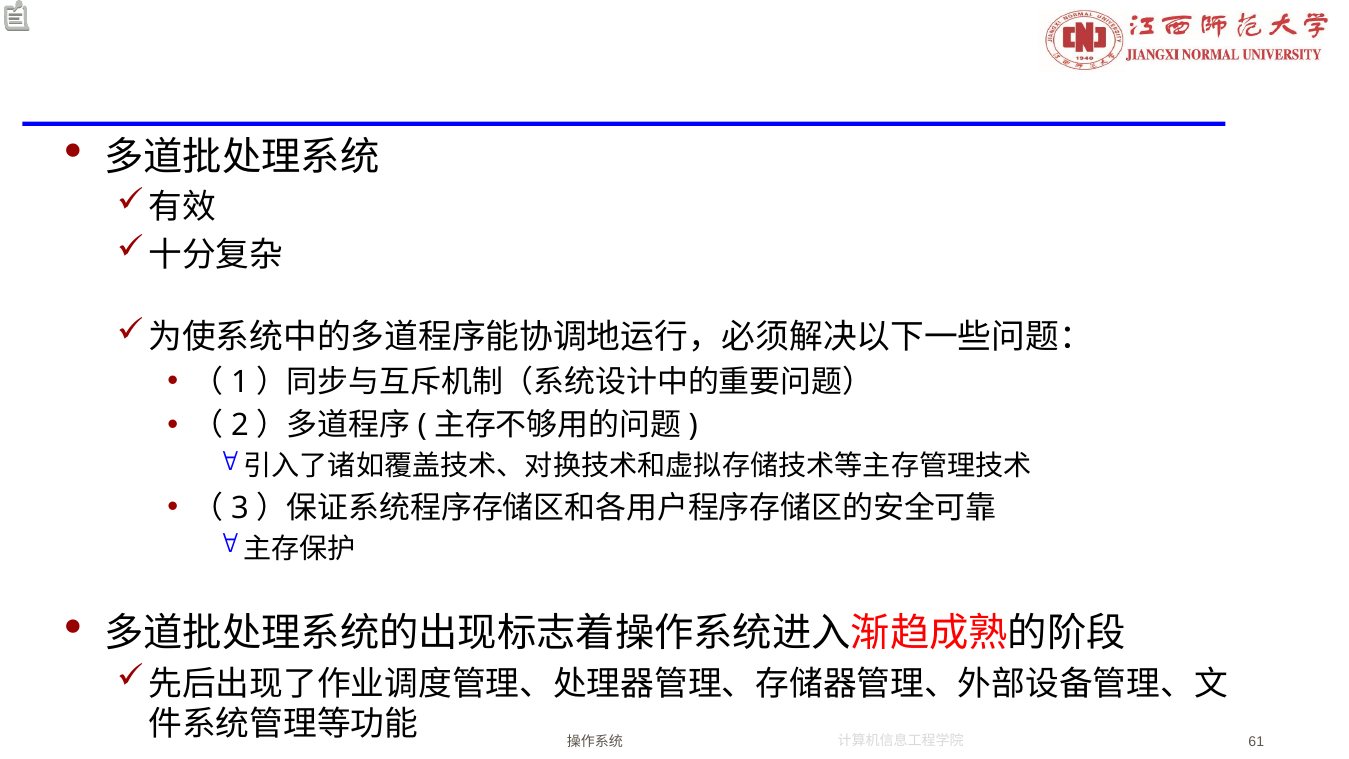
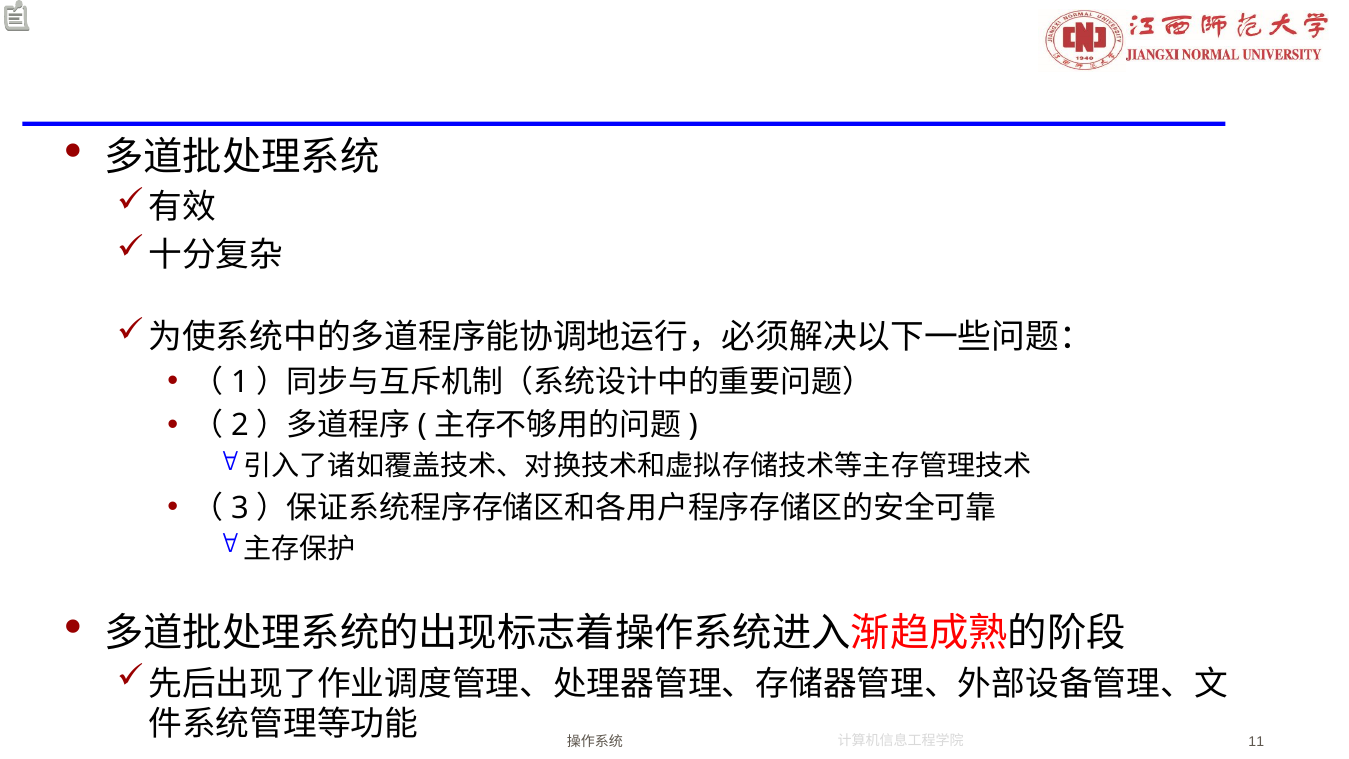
61: 61 -> 11 (1256, 741)
